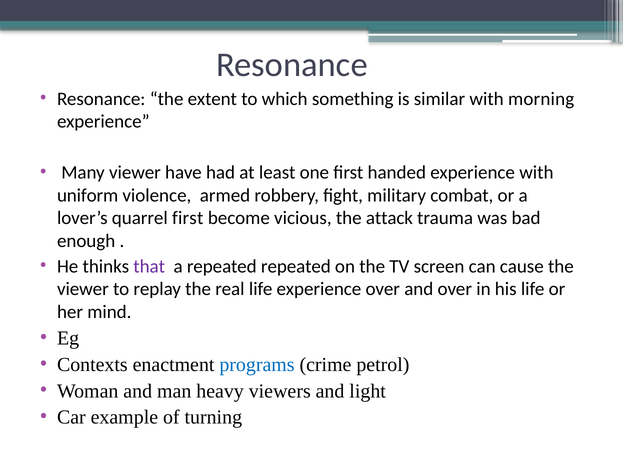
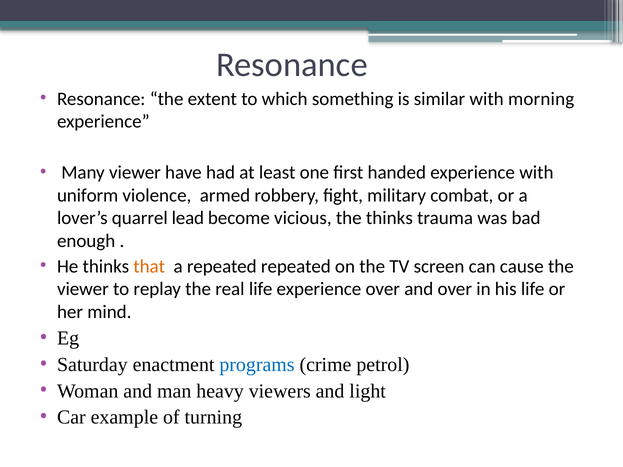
quarrel first: first -> lead (188, 218)
the attack: attack -> thinks (389, 218)
that colour: purple -> orange (149, 267)
Contexts: Contexts -> Saturday (92, 365)
